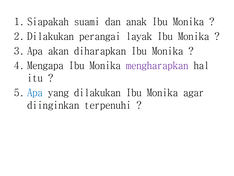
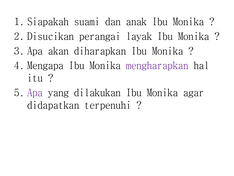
Dilakukan: Dilakukan -> Disucikan (51, 36)
Apa colour: blue -> purple (35, 93)
diinginkan: diinginkan -> didapatkan (53, 105)
